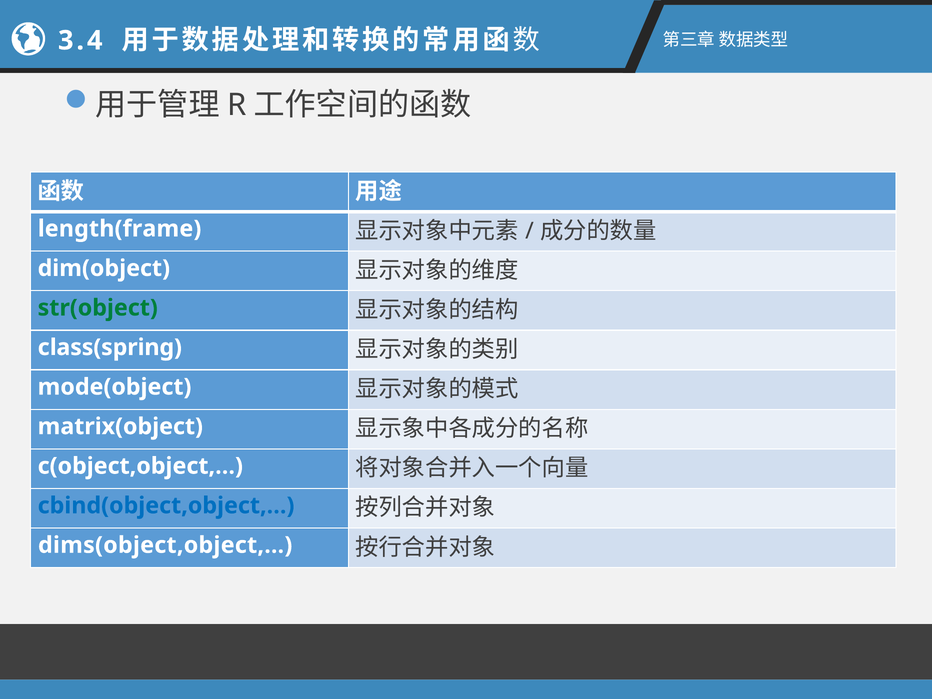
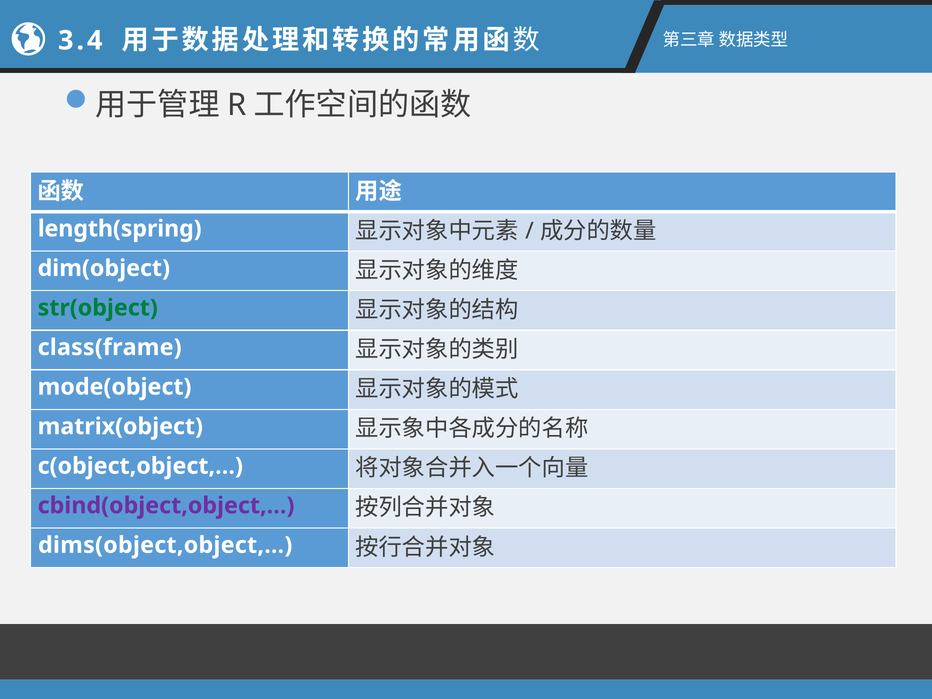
length(frame: length(frame -> length(spring (120, 229)
class(spring: class(spring -> class(frame (110, 347)
cbind(object,object,… colour: blue -> purple (166, 506)
